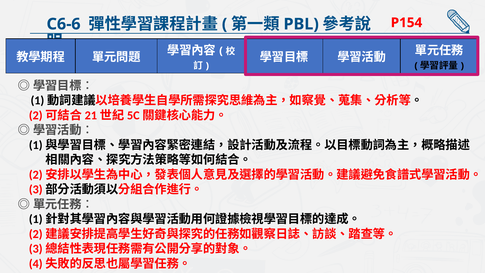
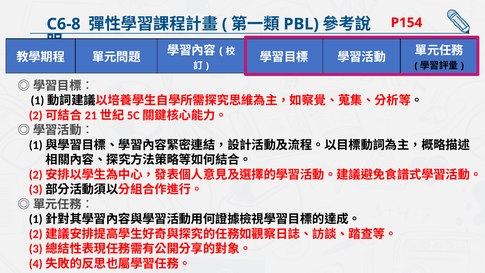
C6-6: C6-6 -> C6-8 (64, 24)
